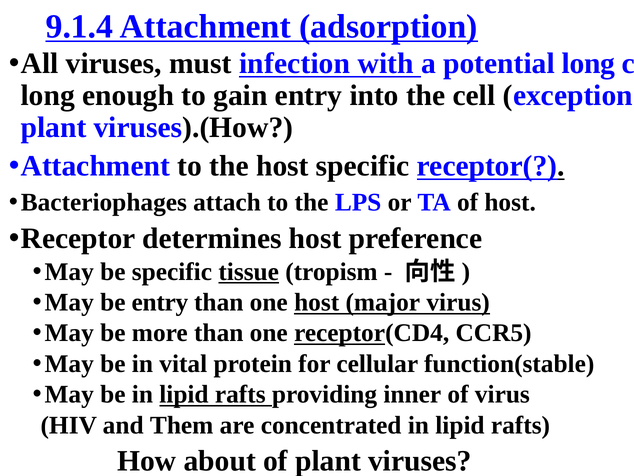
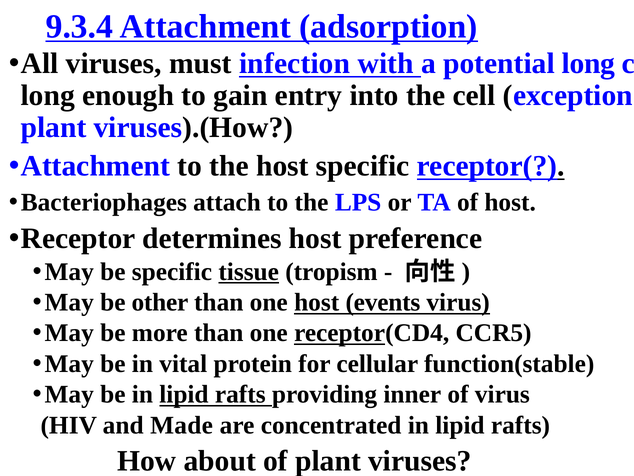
9.1.4: 9.1.4 -> 9.3.4 (79, 26)
be entry: entry -> other (160, 302)
major: major -> events (383, 302)
Them: Them -> Made (182, 425)
